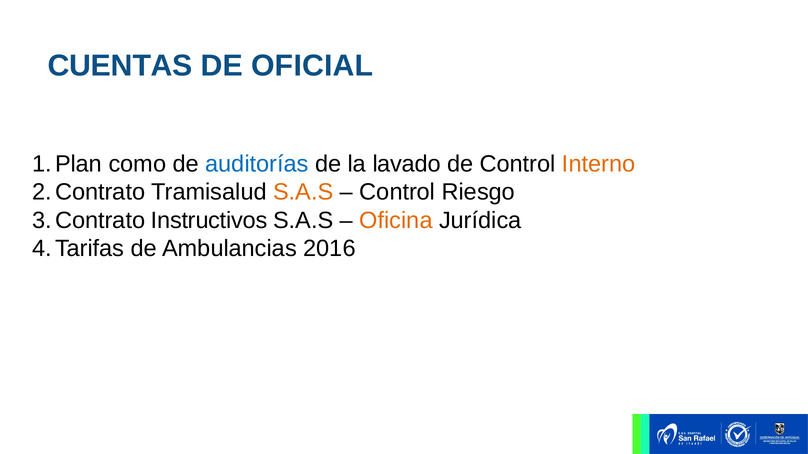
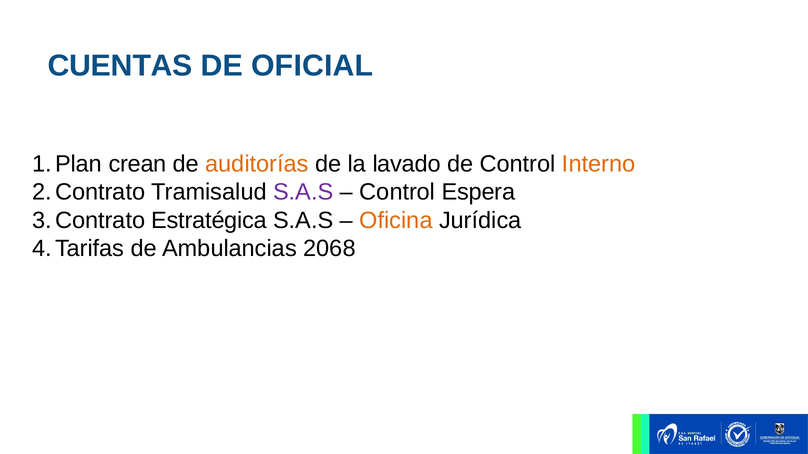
como: como -> crean (138, 164)
auditorías colour: blue -> orange (257, 164)
S.A.S colour: orange -> purple (303, 192)
Riesgo: Riesgo -> Espera (478, 192)
Instructivos: Instructivos -> Estratégica (209, 221)
2016: 2016 -> 2068 (329, 249)
